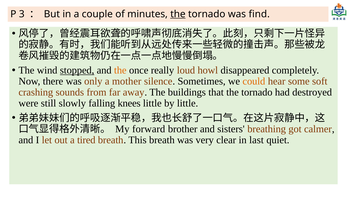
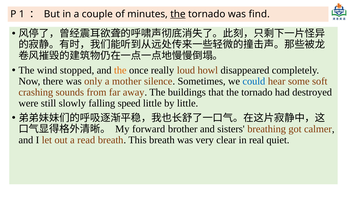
3: 3 -> 1 (22, 14)
stopped underline: present -> none (77, 70)
could colour: orange -> blue (254, 81)
knees: knees -> speed (129, 104)
tired: tired -> read (86, 140)
last: last -> real (257, 140)
